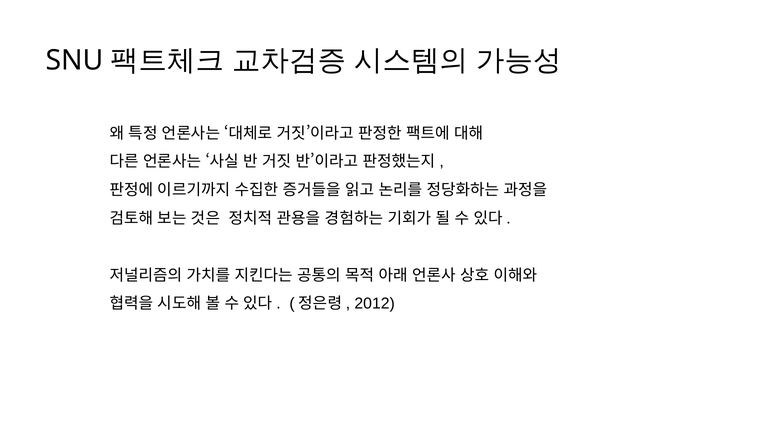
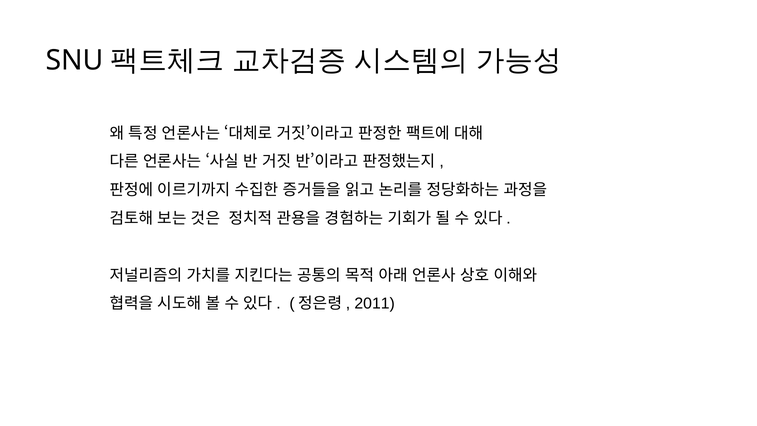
2012: 2012 -> 2011 (375, 304)
